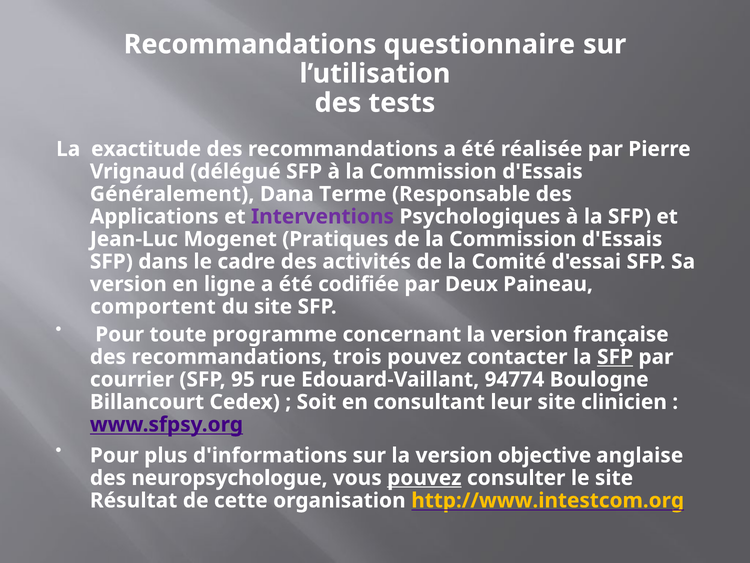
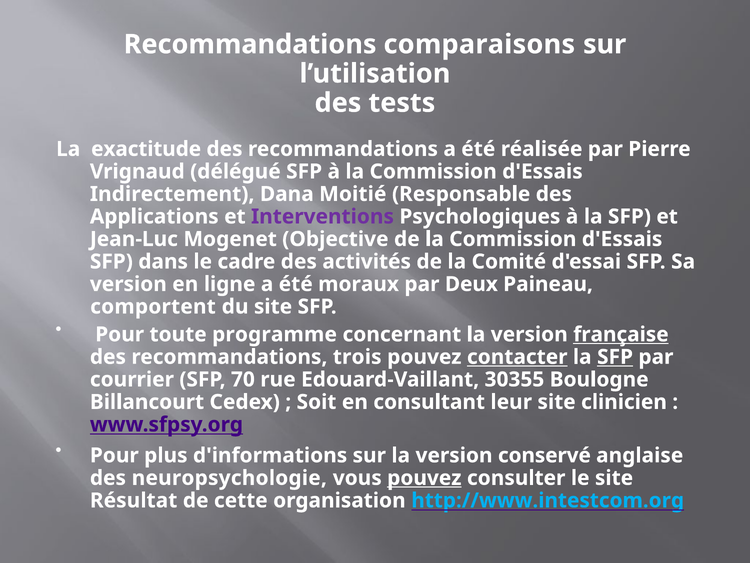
questionnaire: questionnaire -> comparaisons (479, 44)
Généralement: Généralement -> Indirectement (172, 194)
Terme: Terme -> Moitié (353, 194)
Pratiques: Pratiques -> Objective (335, 239)
codifiée: codifiée -> moraux (359, 284)
française underline: none -> present (621, 334)
contacter underline: none -> present (517, 357)
95: 95 -> 70 (243, 379)
94774: 94774 -> 30355 (514, 379)
objective: objective -> conservé (544, 455)
neuropsychologue: neuropsychologue -> neuropsychologie (229, 478)
http://www.intestcom.org colour: yellow -> light blue (548, 500)
